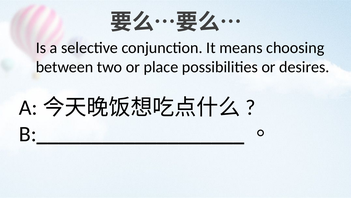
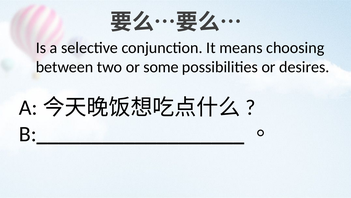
place: place -> some (161, 67)
